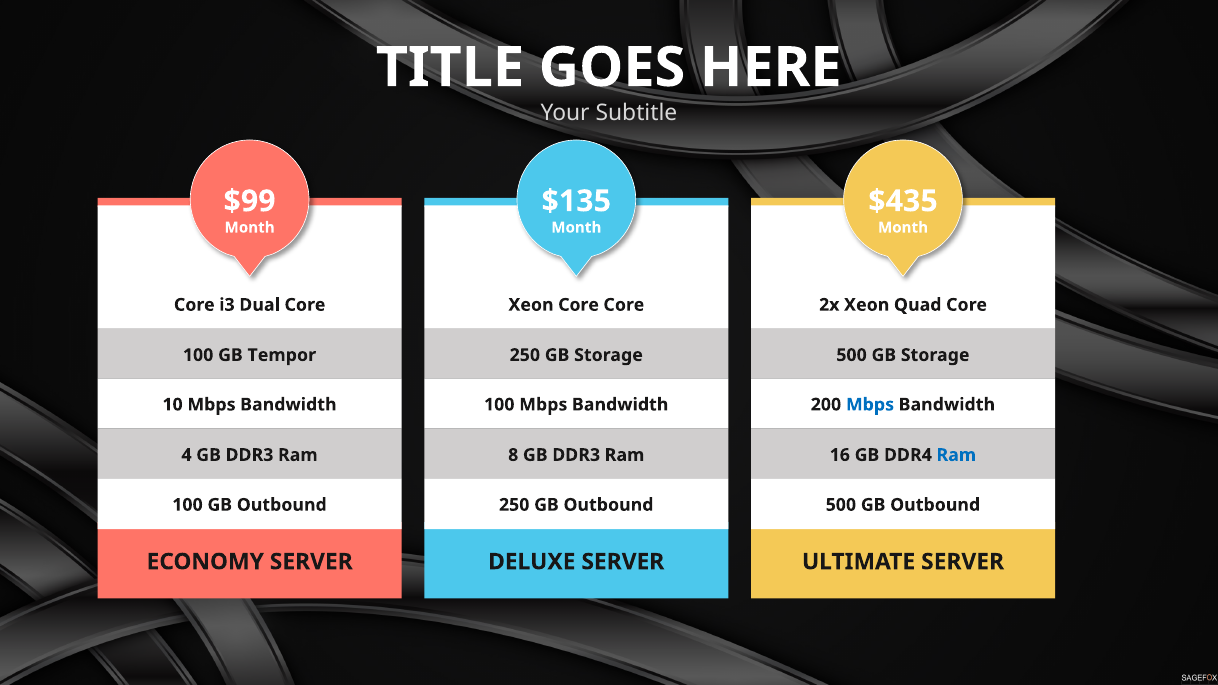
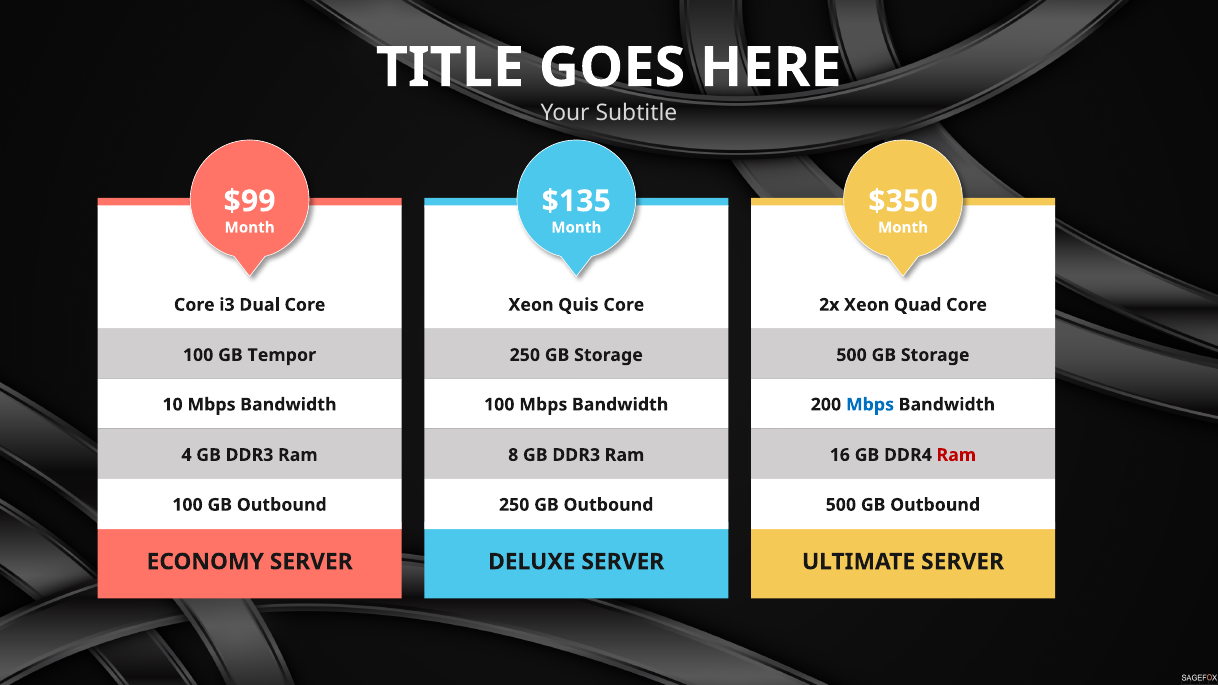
$435: $435 -> $350 (903, 201)
Xeon Core: Core -> Quis (578, 305)
Ram colour: blue -> red (956, 455)
